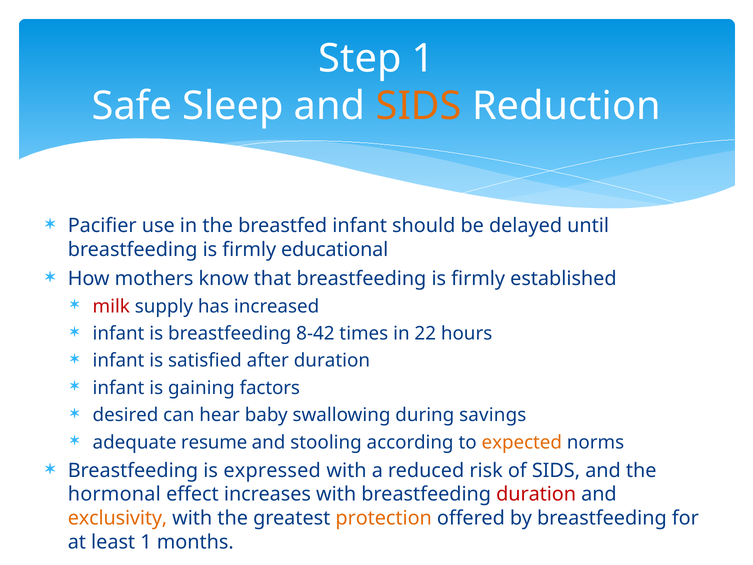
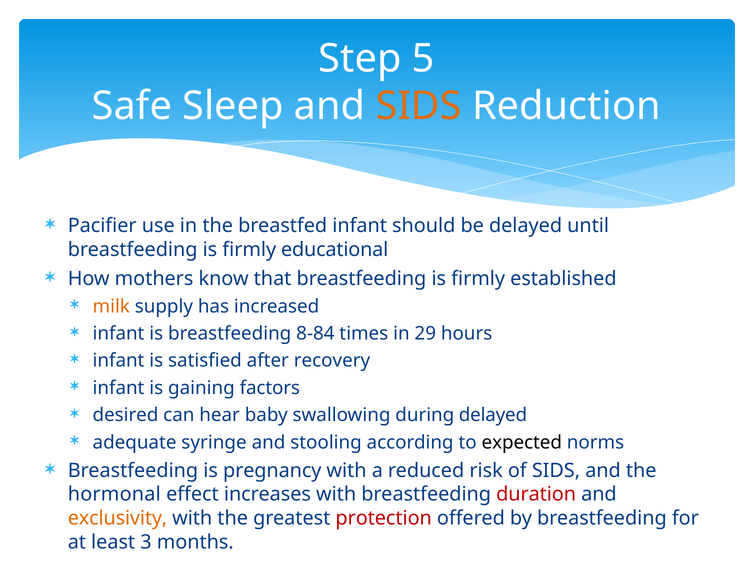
Step 1: 1 -> 5 (423, 58)
milk colour: red -> orange (111, 306)
8-42: 8-42 -> 8-84 (315, 333)
22: 22 -> 29 (425, 333)
after duration: duration -> recovery (332, 361)
during savings: savings -> delayed (493, 415)
resume: resume -> syringe (214, 442)
expected colour: orange -> black (522, 442)
expressed: expressed -> pregnancy (272, 470)
protection colour: orange -> red (384, 518)
least 1: 1 -> 3 (146, 542)
